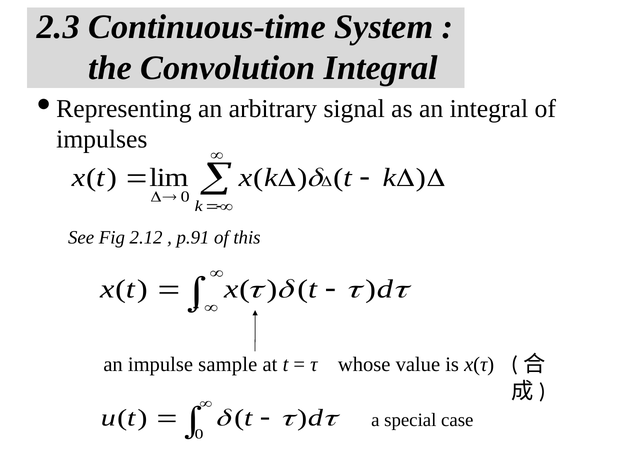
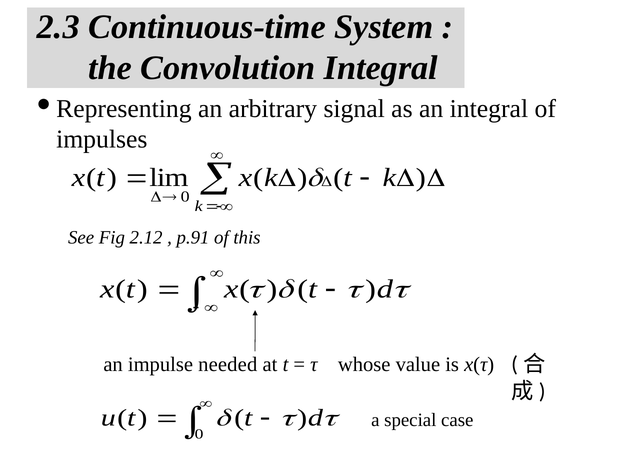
sample: sample -> needed (228, 365)
